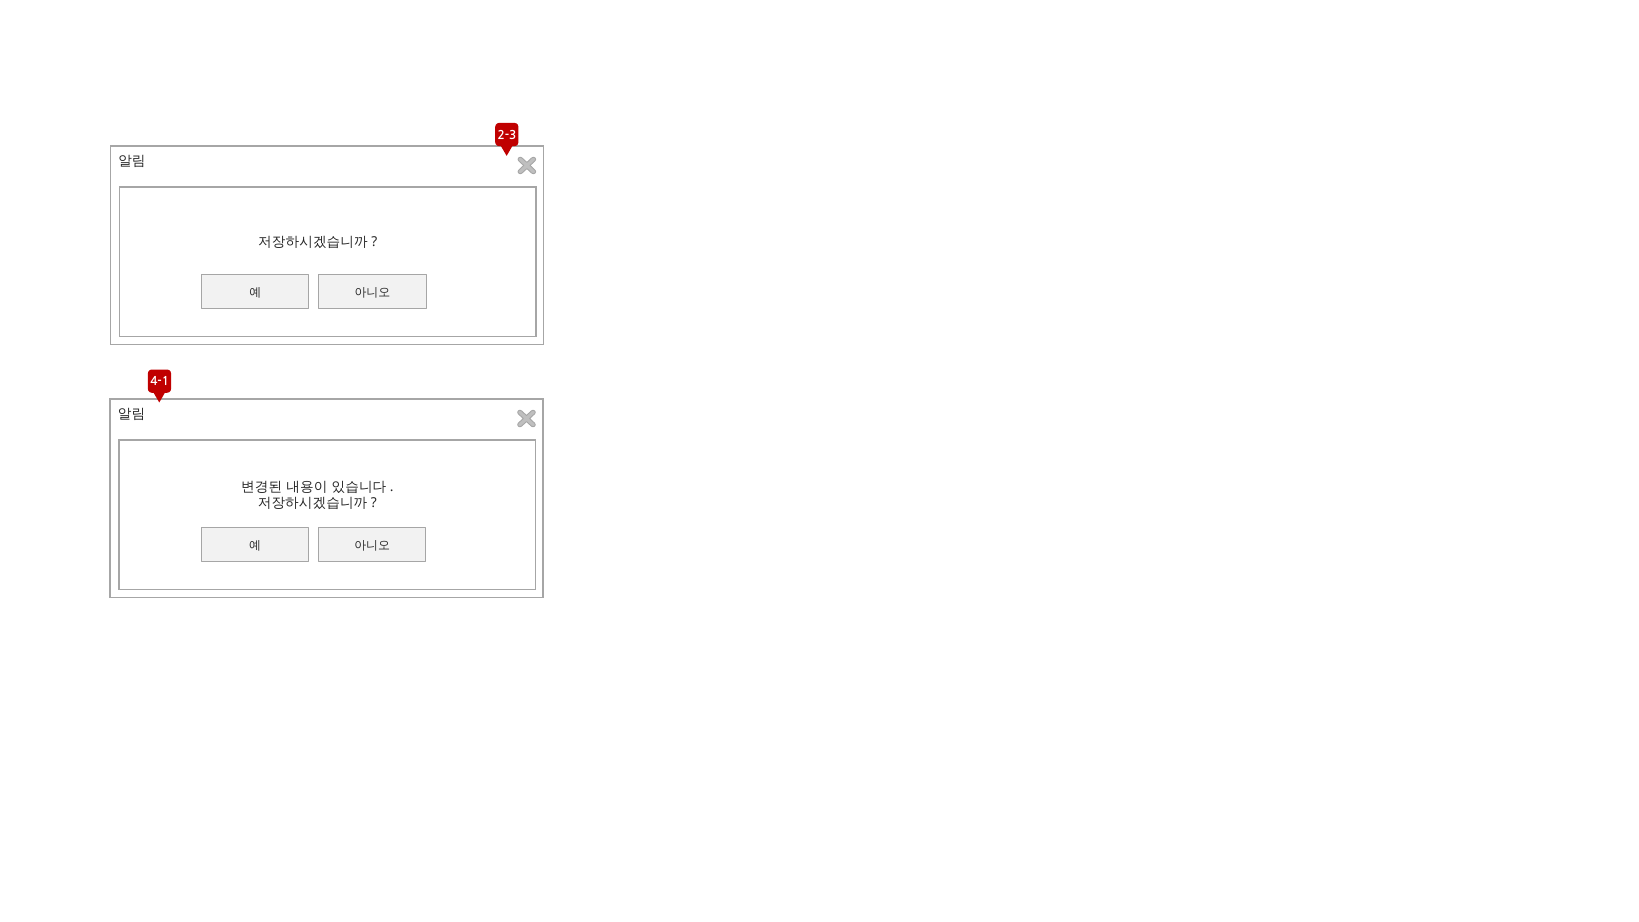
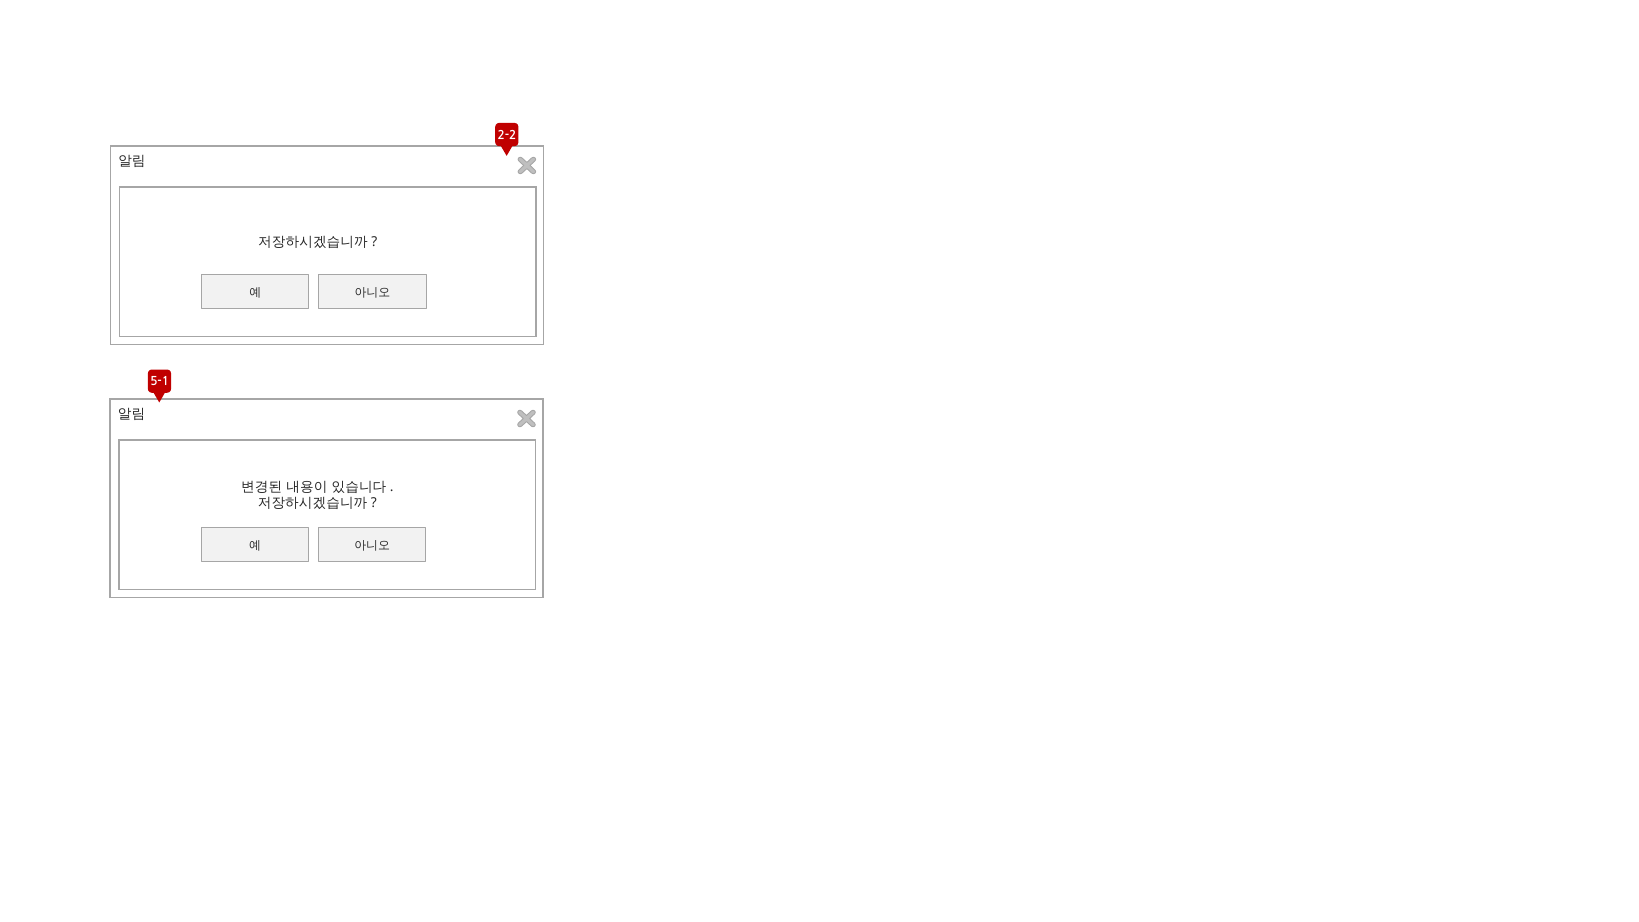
2-3: 2-3 -> 2-2 (507, 135)
4-1: 4-1 -> 5-1 (160, 382)
